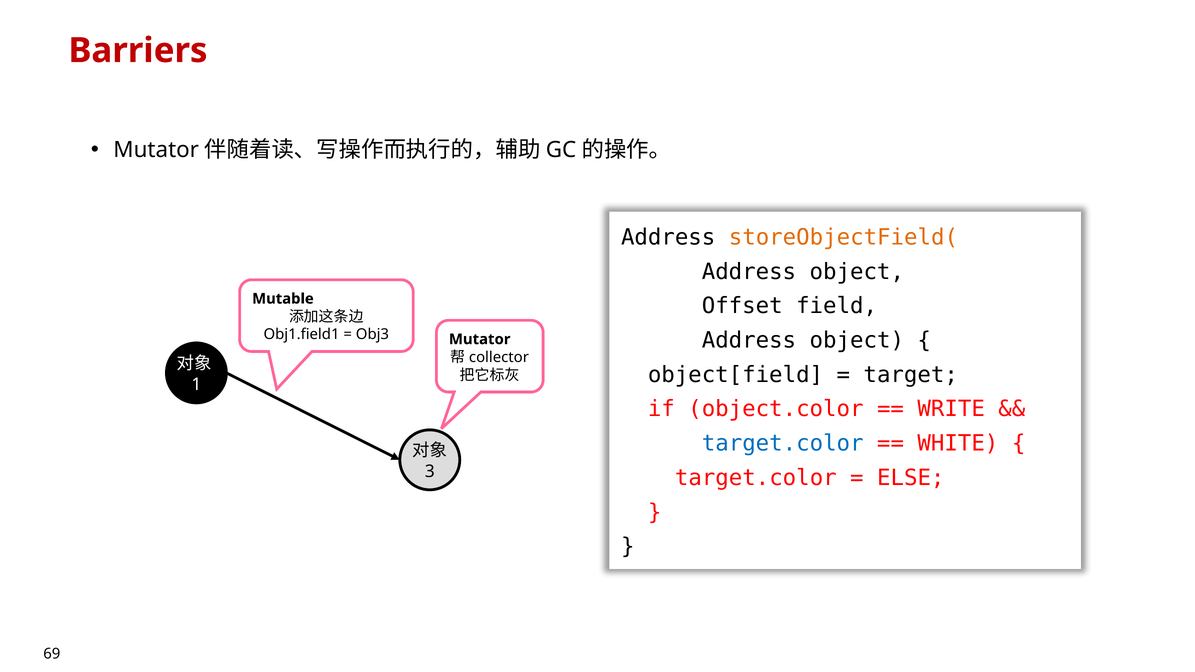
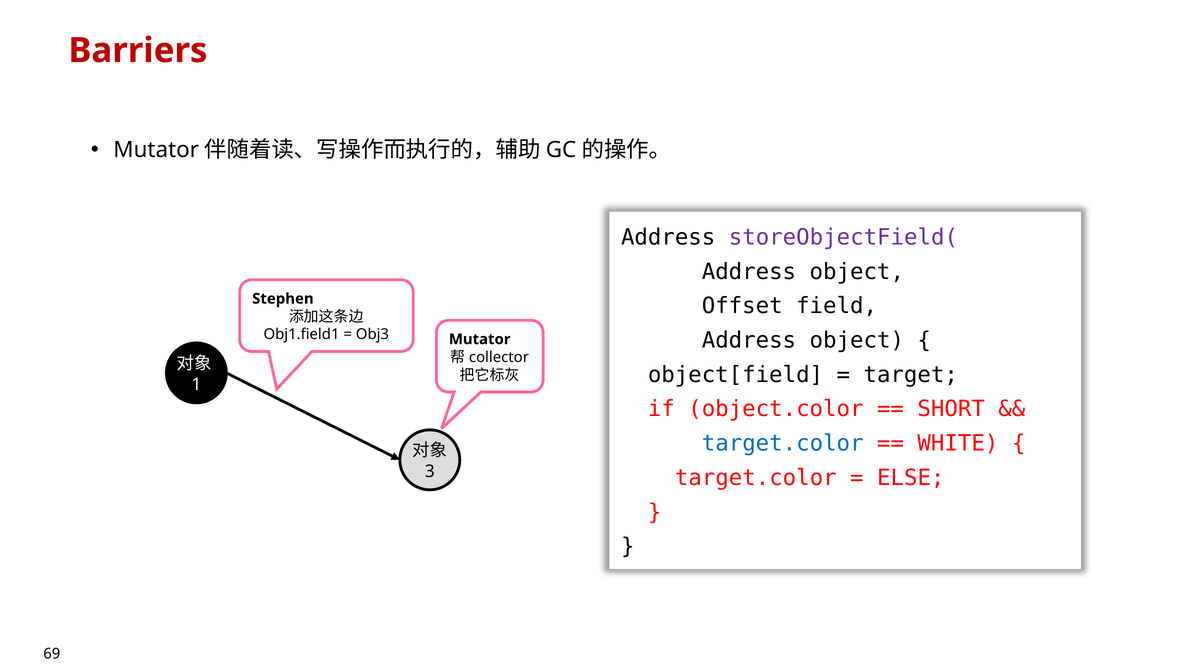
storeObjectField( colour: orange -> purple (843, 237)
Mutable: Mutable -> Stephen (283, 299)
WRITE: WRITE -> SHORT (951, 409)
